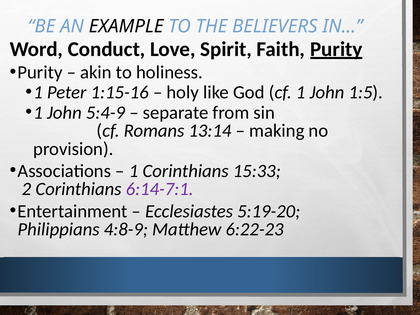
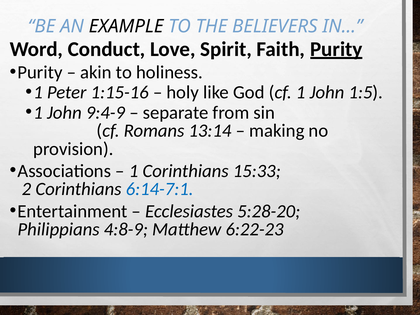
5:4-9: 5:4-9 -> 9:4-9 (105, 113)
6:14-7:1 colour: purple -> blue (160, 189)
5:19-20: 5:19-20 -> 5:28-20 (269, 211)
